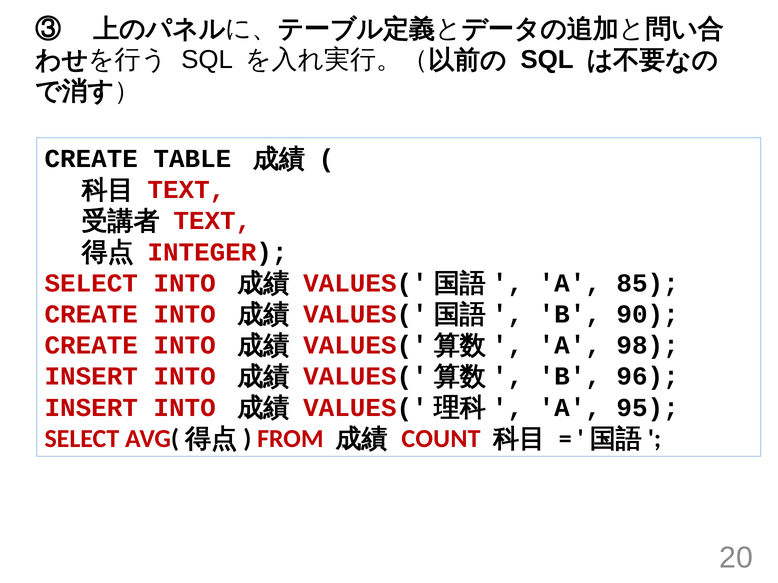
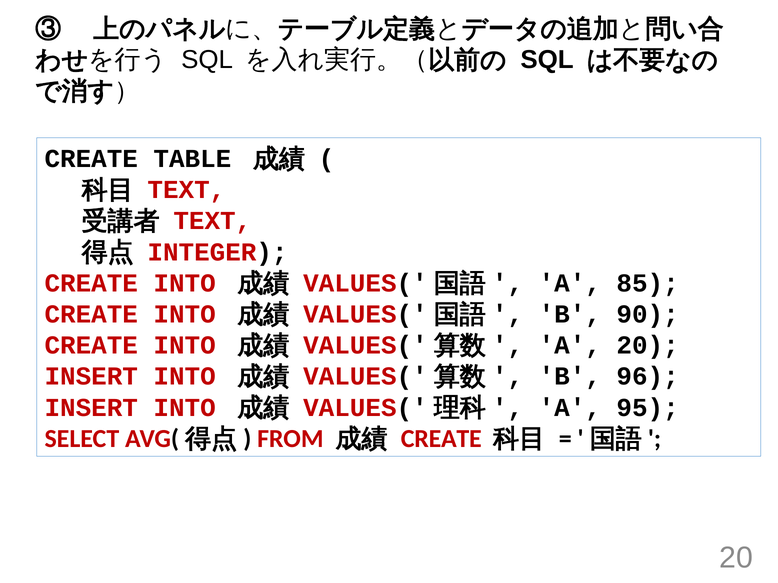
SELECT: SELECT -> CREATE (91, 283)
A 98: 98 -> 20 (648, 346)
COUNT: COUNT -> CREATE (441, 439)
